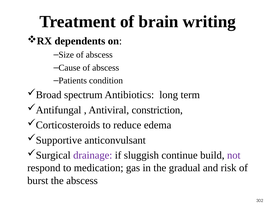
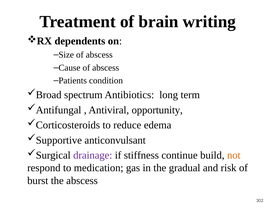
constriction: constriction -> opportunity (157, 110)
sluggish: sluggish -> stiffness (141, 155)
not colour: purple -> orange (234, 155)
